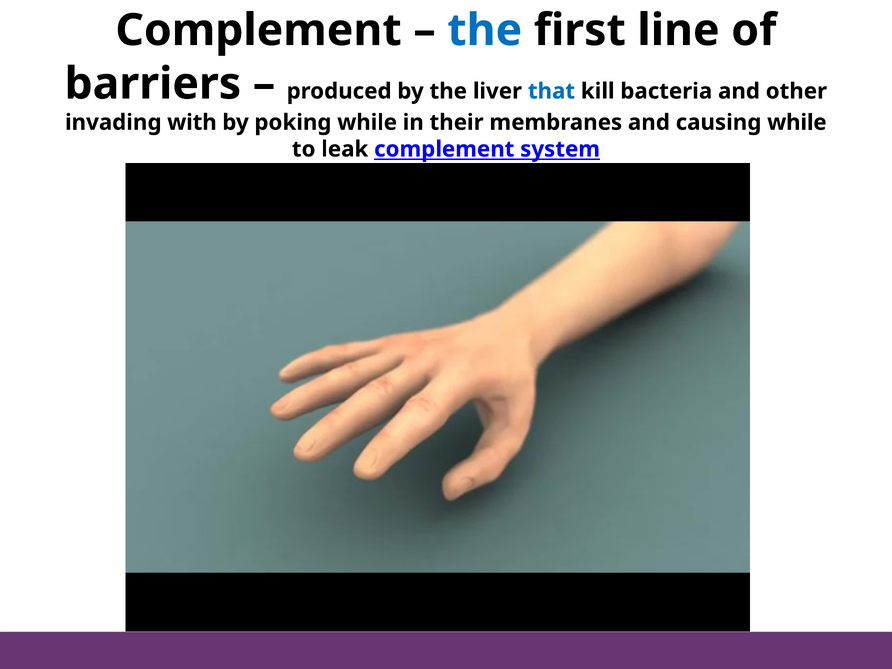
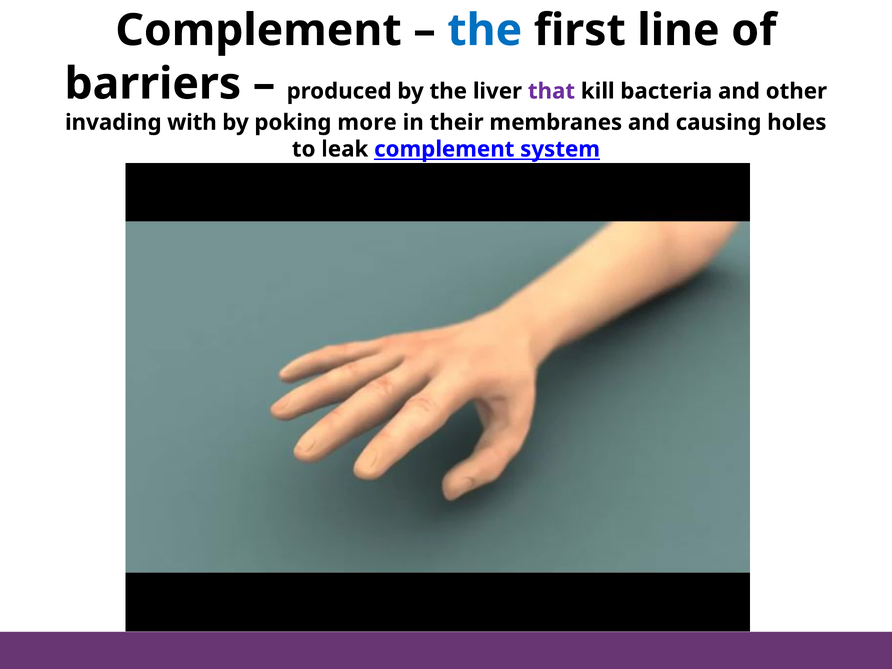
that colour: blue -> purple (551, 91)
poking while: while -> more (367, 122)
causing while: while -> holes (797, 122)
